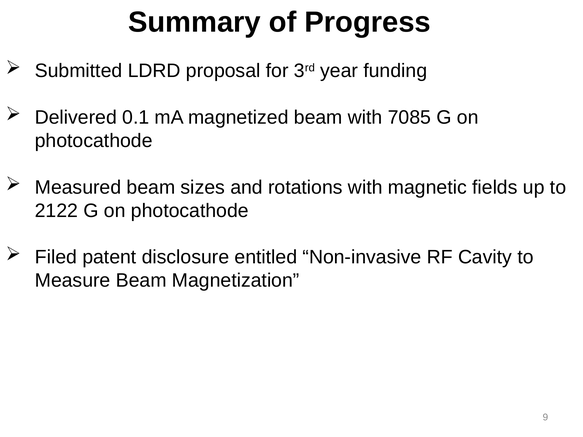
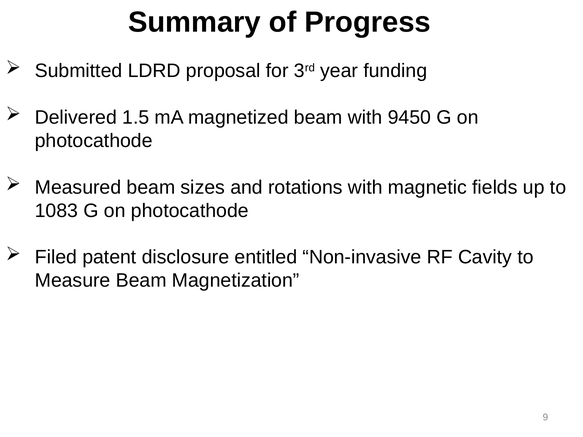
0.1: 0.1 -> 1.5 (136, 117)
7085: 7085 -> 9450 (409, 117)
2122: 2122 -> 1083 (56, 211)
